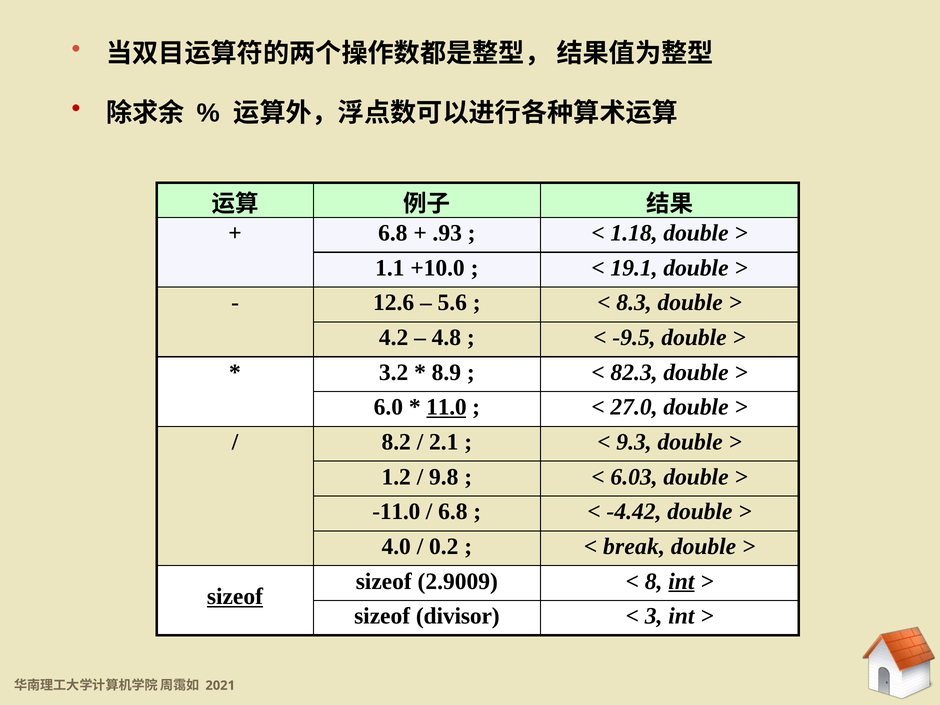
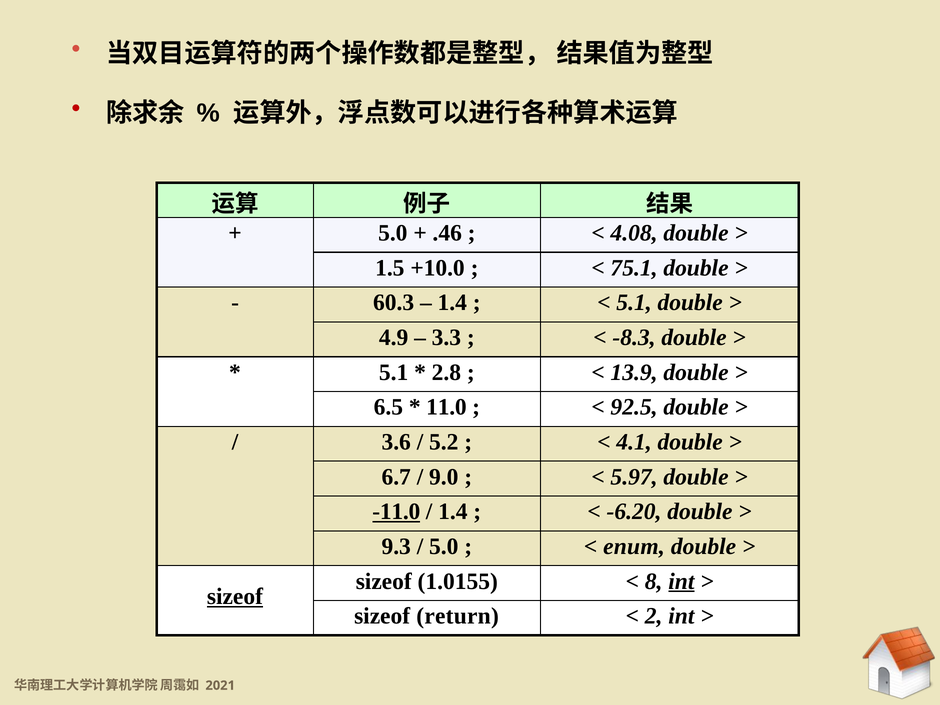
6.8: 6.8 -> 5.0 (393, 233)
.93: .93 -> .46 (447, 233)
1.18: 1.18 -> 4.08 (634, 233)
1.1: 1.1 -> 1.5 (390, 268)
19.1: 19.1 -> 75.1 (634, 268)
12.6: 12.6 -> 60.3 (394, 303)
5.6: 5.6 -> 1.4 (452, 303)
8.3: 8.3 -> 5.1 (634, 303)
4.2: 4.2 -> 4.9 (394, 338)
4.8: 4.8 -> 3.3 (446, 338)
-9.5: -9.5 -> -8.3 (634, 338)
3.2: 3.2 -> 5.1 (394, 372)
8.9: 8.9 -> 2.8 (446, 372)
82.3: 82.3 -> 13.9 (634, 372)
6.0: 6.0 -> 6.5 (388, 407)
11.0 underline: present -> none (446, 407)
27.0: 27.0 -> 92.5 (634, 407)
8.2: 8.2 -> 3.6 (396, 442)
2.1: 2.1 -> 5.2 (444, 442)
9.3: 9.3 -> 4.1 (634, 442)
1.2: 1.2 -> 6.7 (396, 477)
9.8: 9.8 -> 9.0 (444, 477)
6.03: 6.03 -> 5.97 (634, 477)
-11.0 underline: none -> present (396, 512)
6.8: 6.8 -> 1.4 (453, 512)
-4.42: -4.42 -> -6.20 (634, 512)
4.0: 4.0 -> 9.3 (396, 547)
0.2: 0.2 -> 5.0 (444, 547)
break: break -> enum (634, 547)
2.9009: 2.9009 -> 1.0155 (458, 581)
divisor: divisor -> return (458, 616)
3: 3 -> 2 (654, 616)
